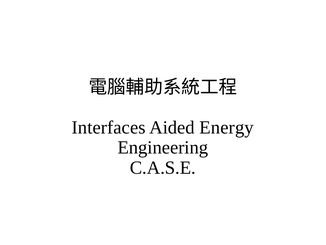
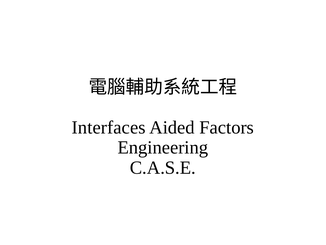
Energy: Energy -> Factors (227, 127)
